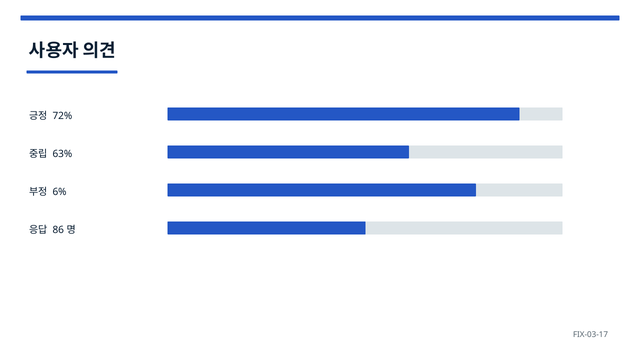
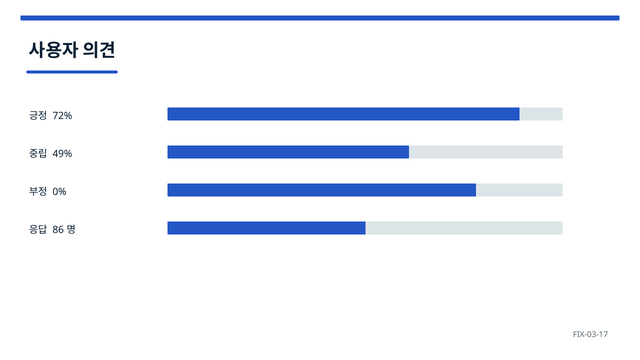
63%: 63% -> 49% (62, 154)
6%: 6% -> 0% (60, 192)
